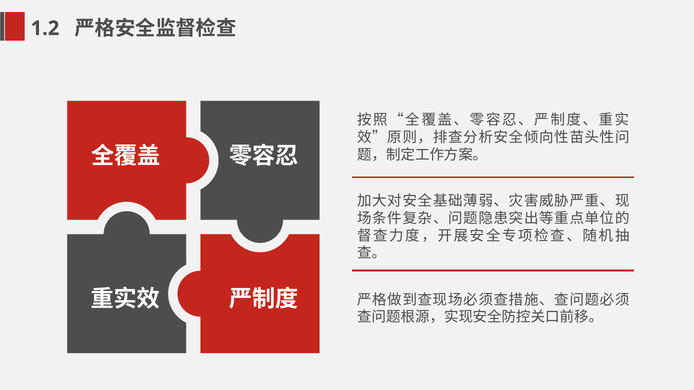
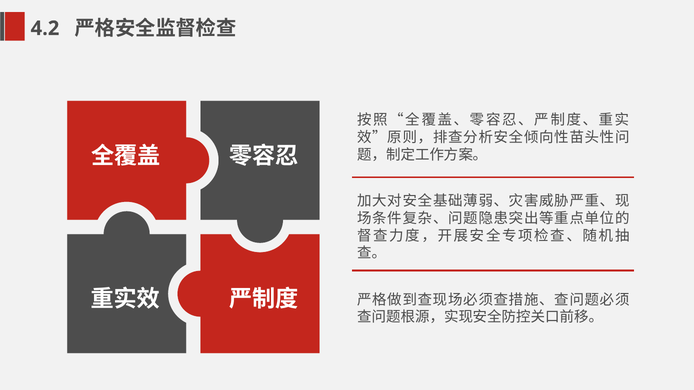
1.2: 1.2 -> 4.2 (45, 28)
